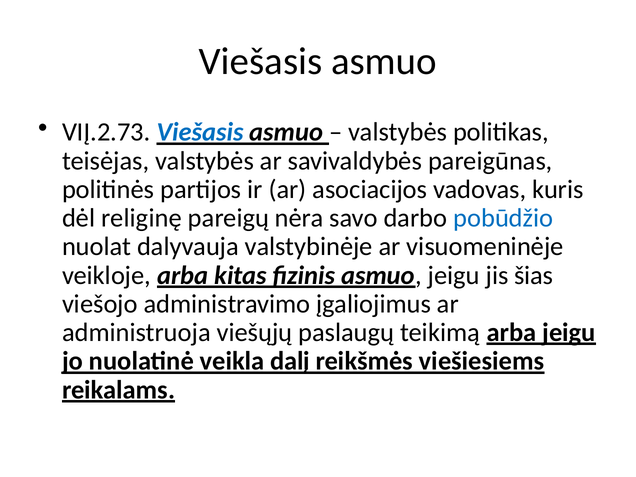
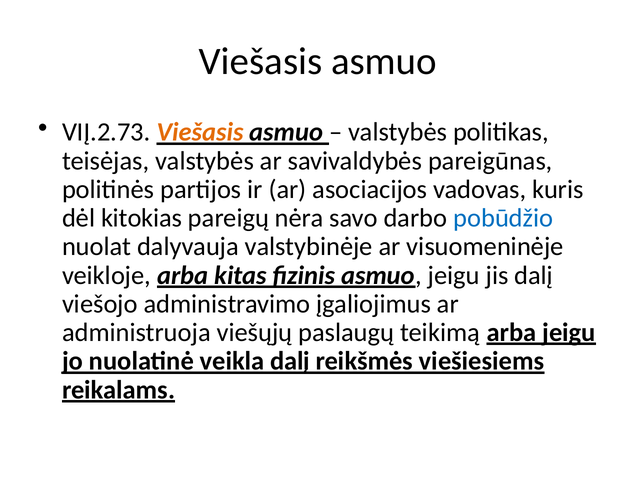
Viešasis colour: blue -> orange (200, 132)
religinę: religinę -> kitokias (142, 218)
jis šias: šias -> dalį (534, 275)
